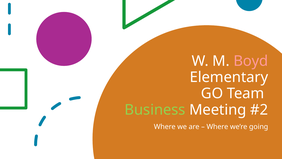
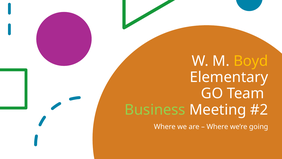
Boyd colour: pink -> yellow (251, 61)
